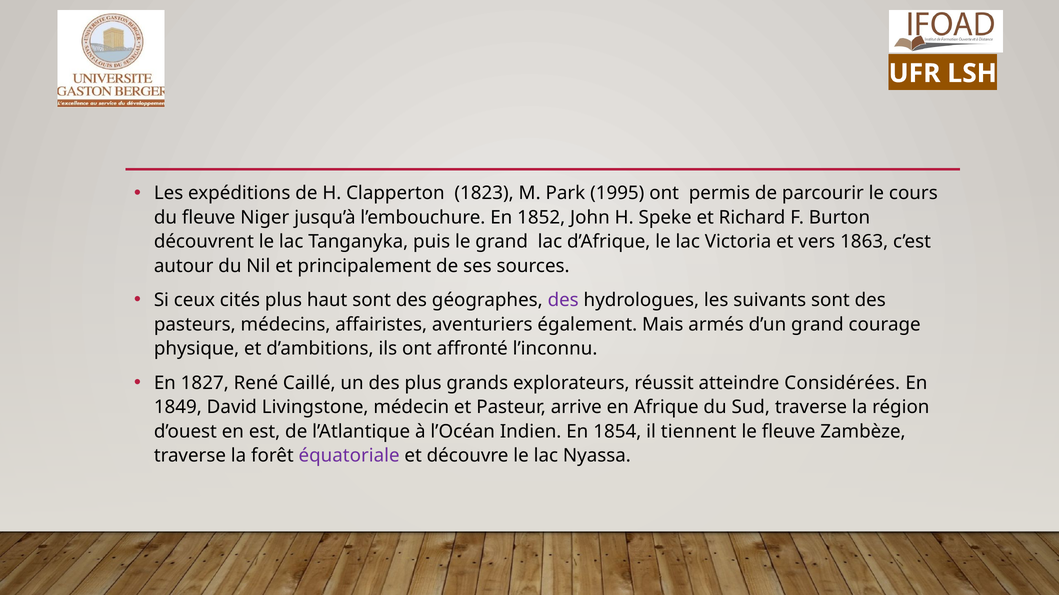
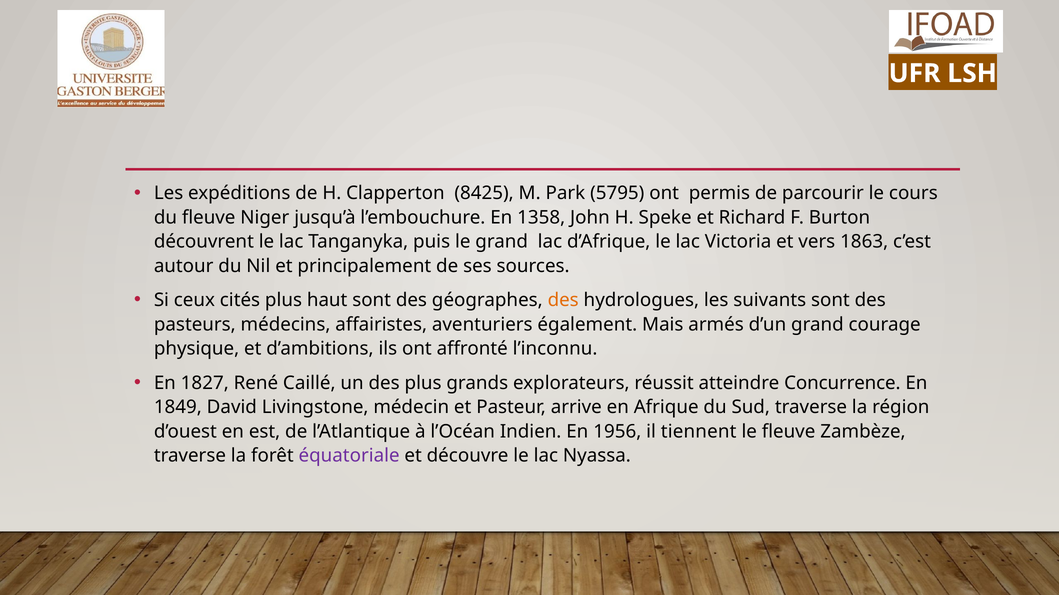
1823: 1823 -> 8425 (484, 193)
1995: 1995 -> 5795 (617, 193)
1852: 1852 -> 1358 (541, 218)
des colour: purple -> orange (563, 300)
Considérées: Considérées -> Concurrence (842, 383)
1854: 1854 -> 1956 (617, 432)
